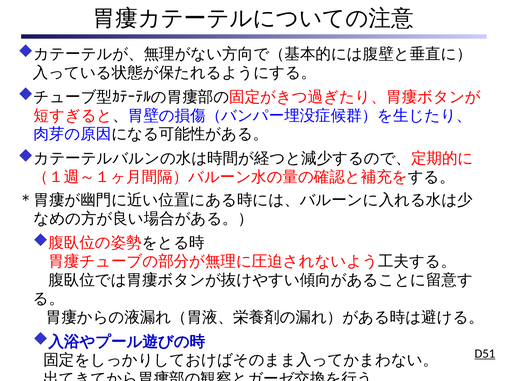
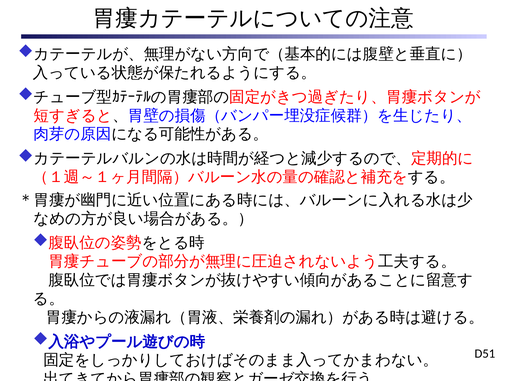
D51 underline: present -> none (485, 354)
